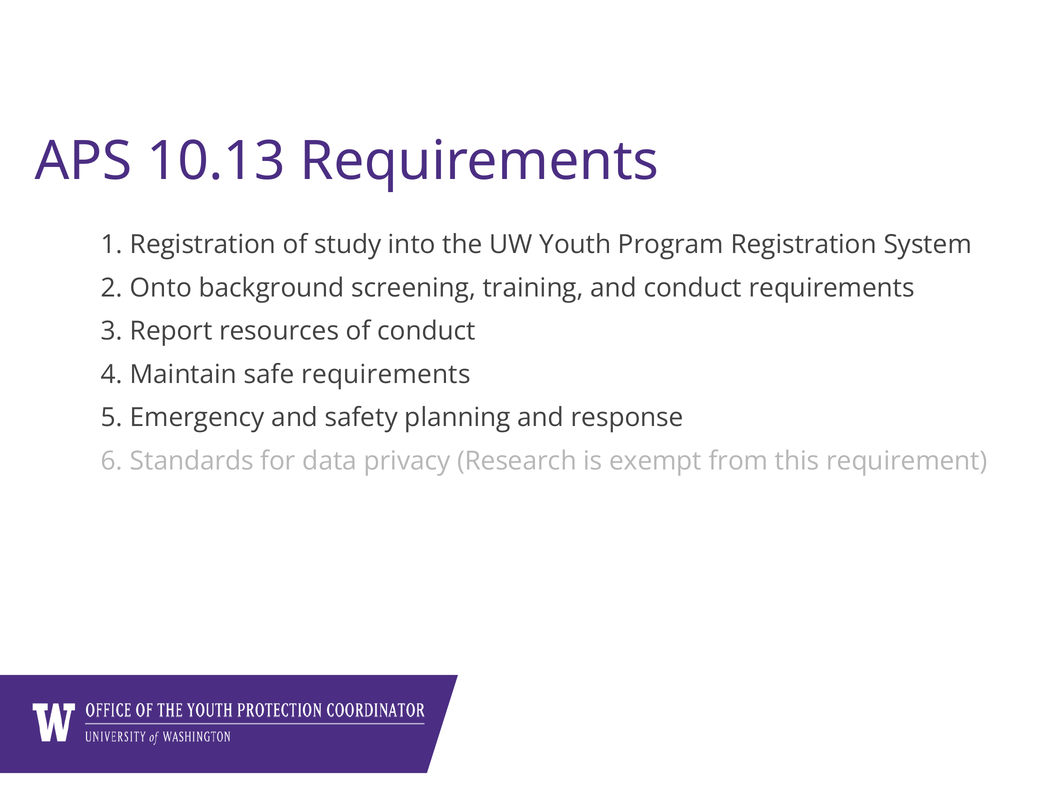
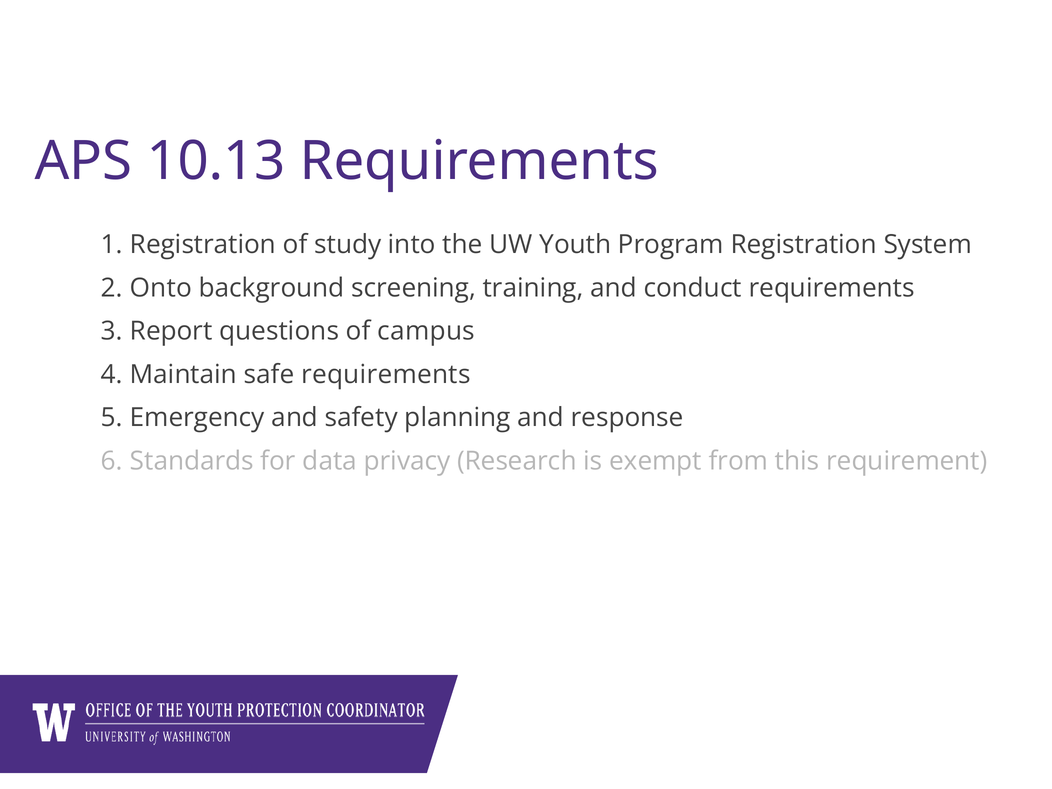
resources: resources -> questions (279, 331)
of conduct: conduct -> campus (426, 331)
